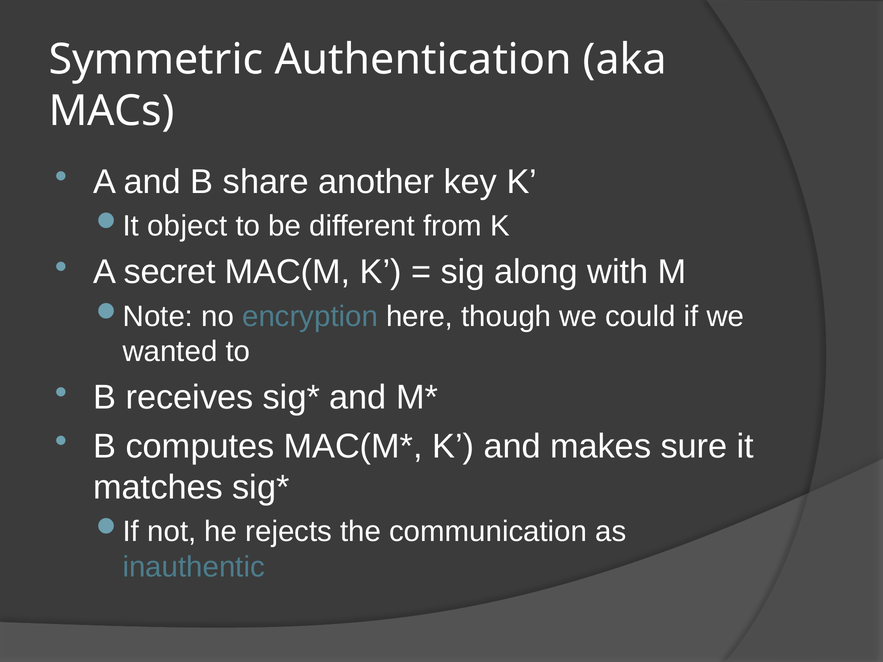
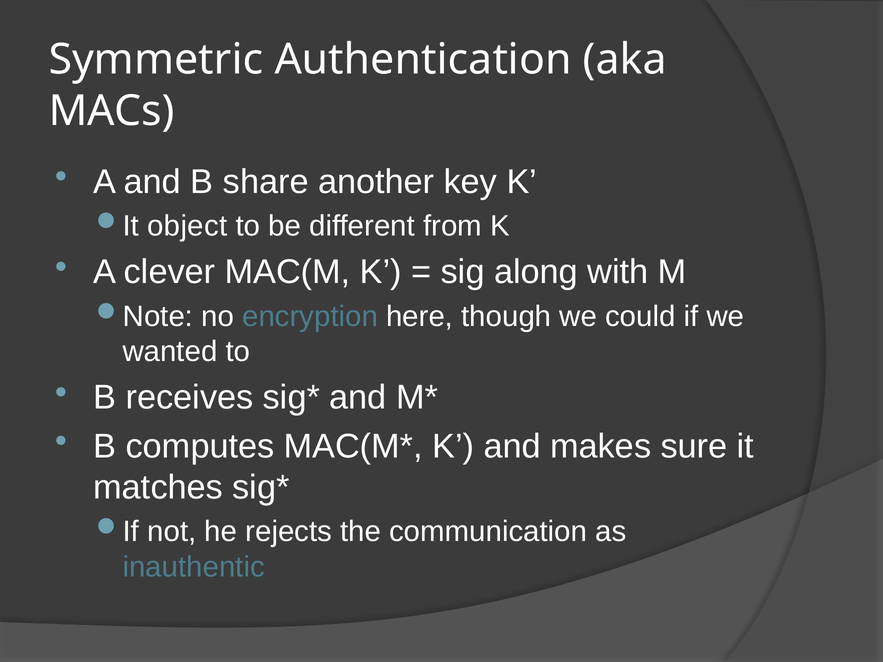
secret: secret -> clever (170, 272)
